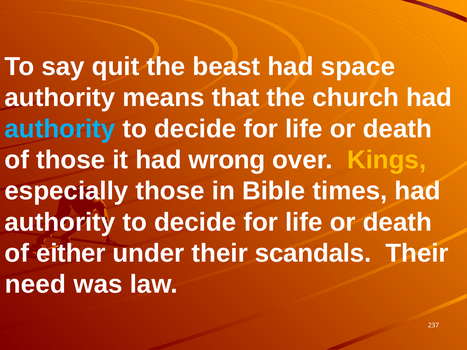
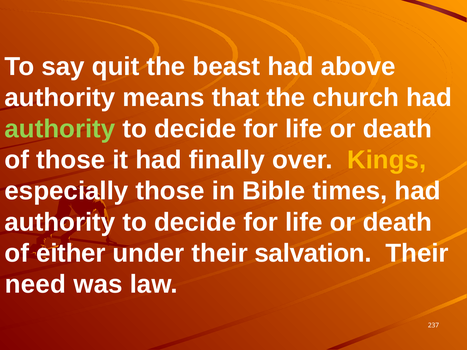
space: space -> above (358, 67)
authority colour: light blue -> light green (60, 129)
wrong: wrong -> finally (227, 160)
scandals: scandals -> salvation (313, 253)
